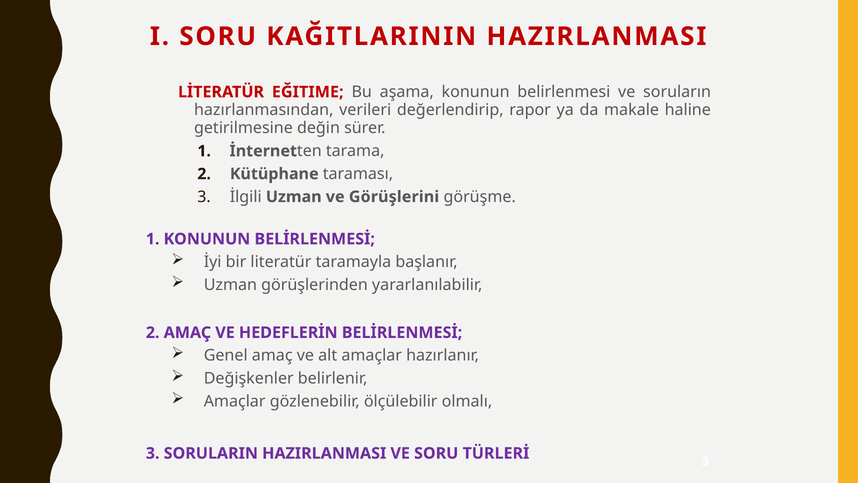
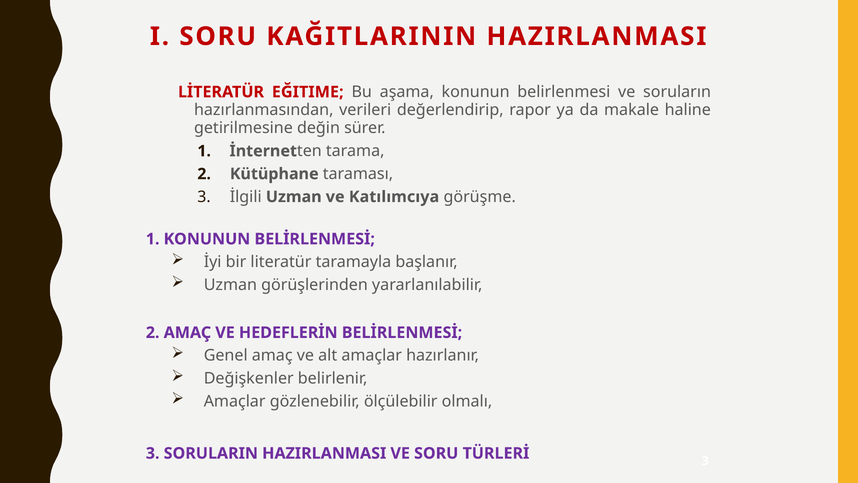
Görüşlerini: Görüşlerini -> Katılımcıya (394, 197)
